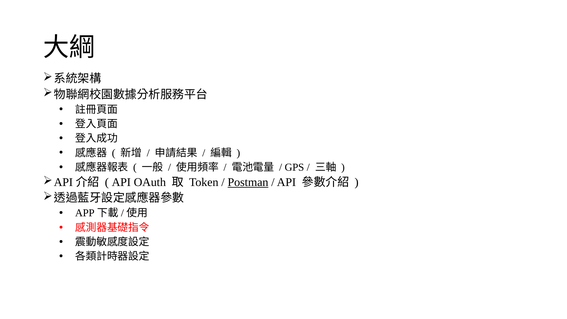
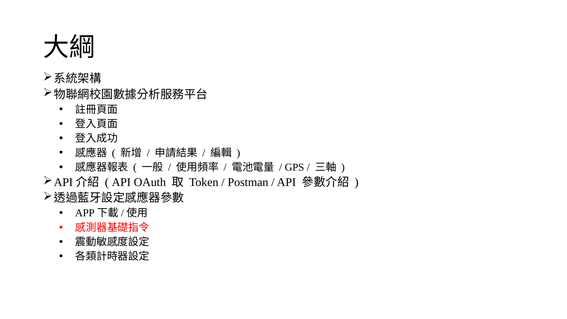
Postman underline: present -> none (248, 182)
